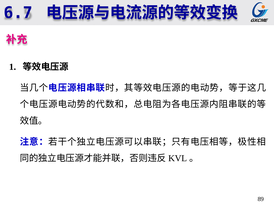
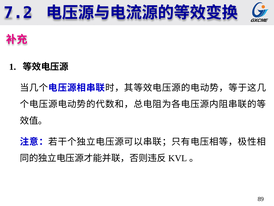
6.7: 6.7 -> 7.2 (18, 13)
